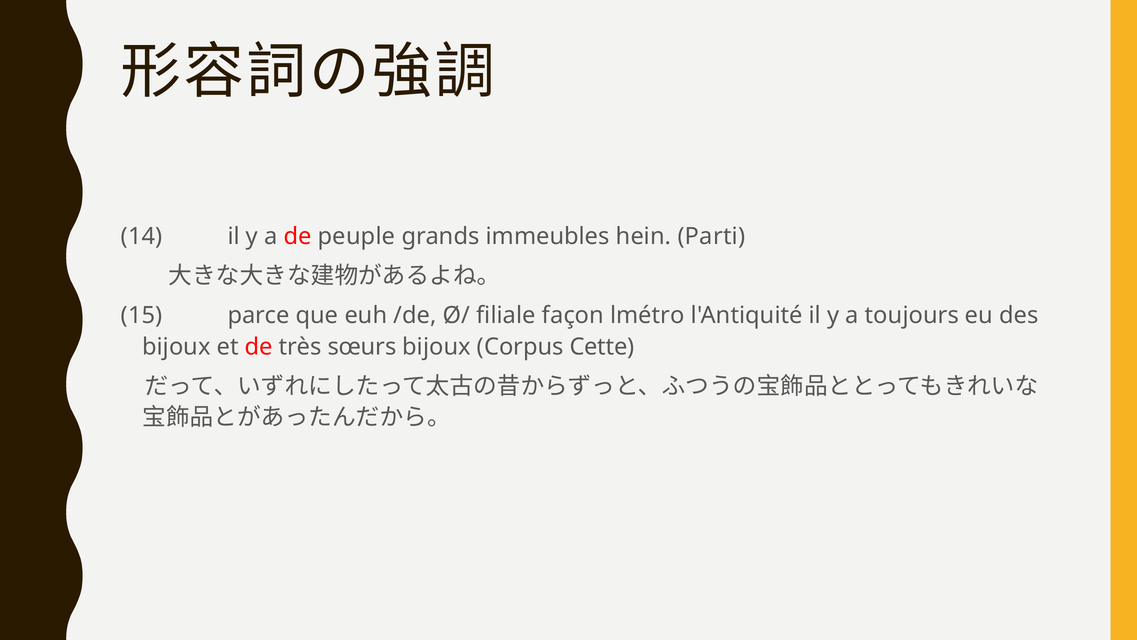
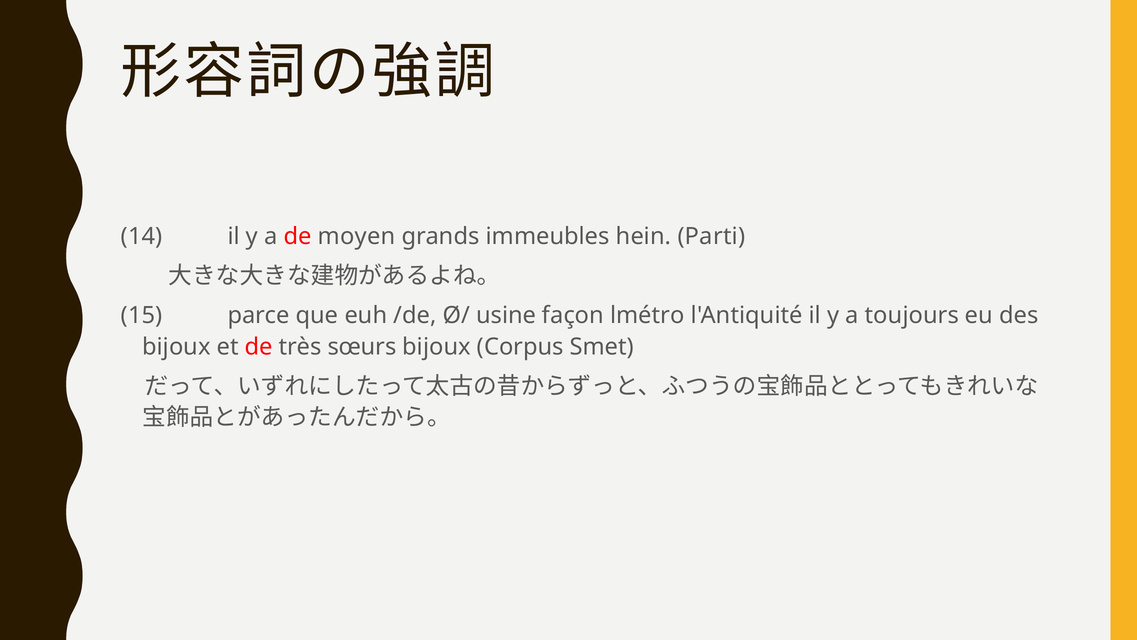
peuple: peuple -> moyen (357, 236)
filiale: filiale -> usine (506, 315)
Cette: Cette -> Smet (602, 346)
